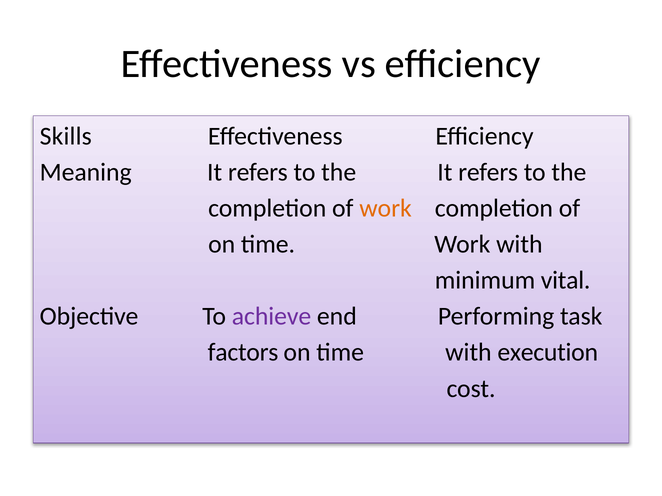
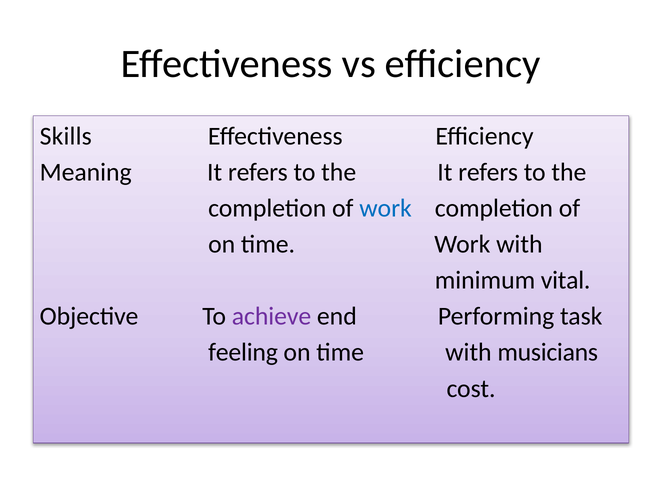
work colour: orange -> blue (386, 209)
factors: factors -> feeling (243, 353)
execution: execution -> musicians (548, 353)
